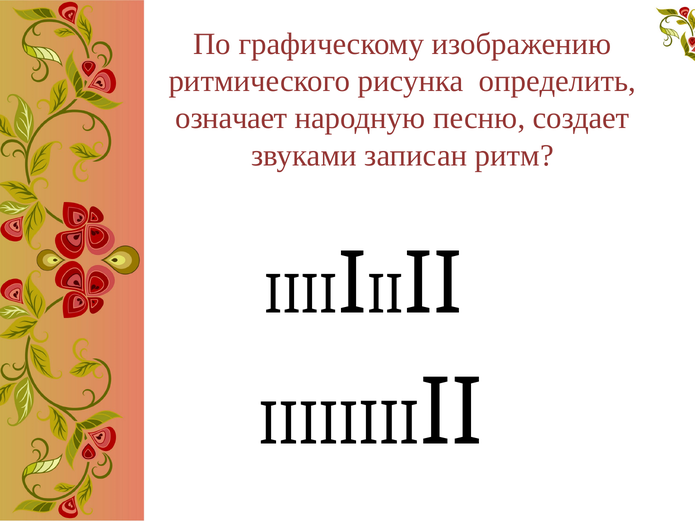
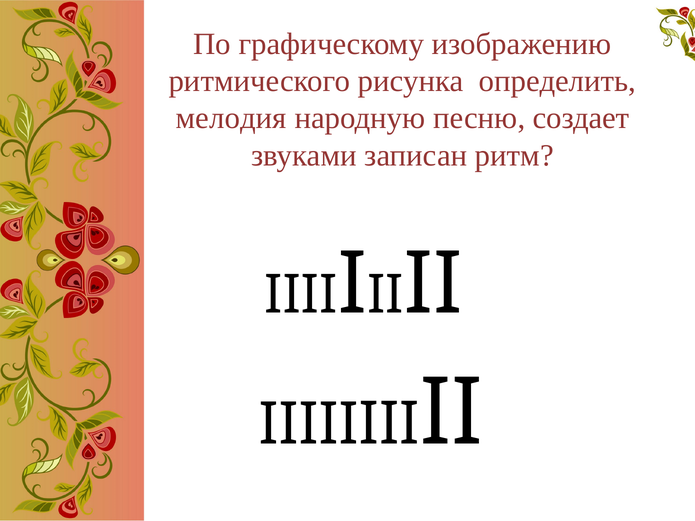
означает: означает -> мелодия (231, 118)
